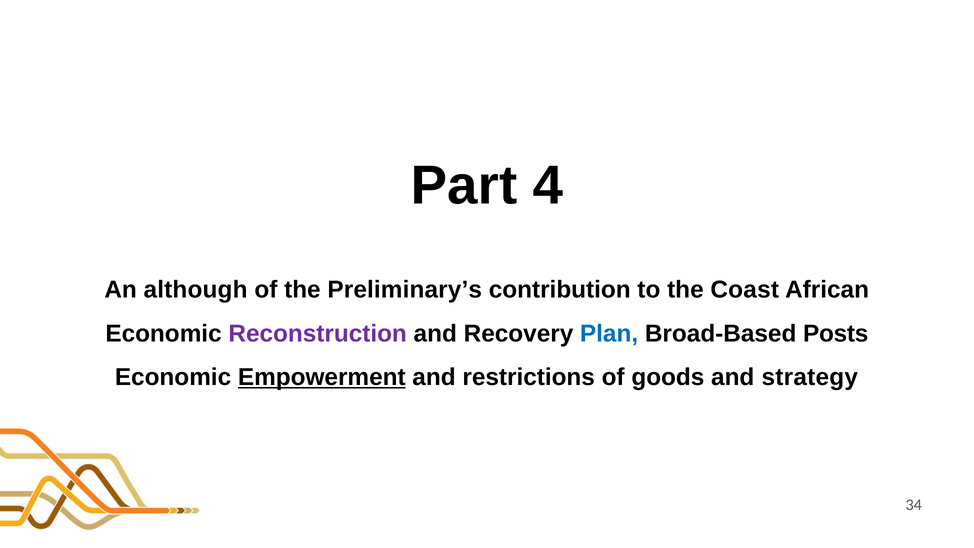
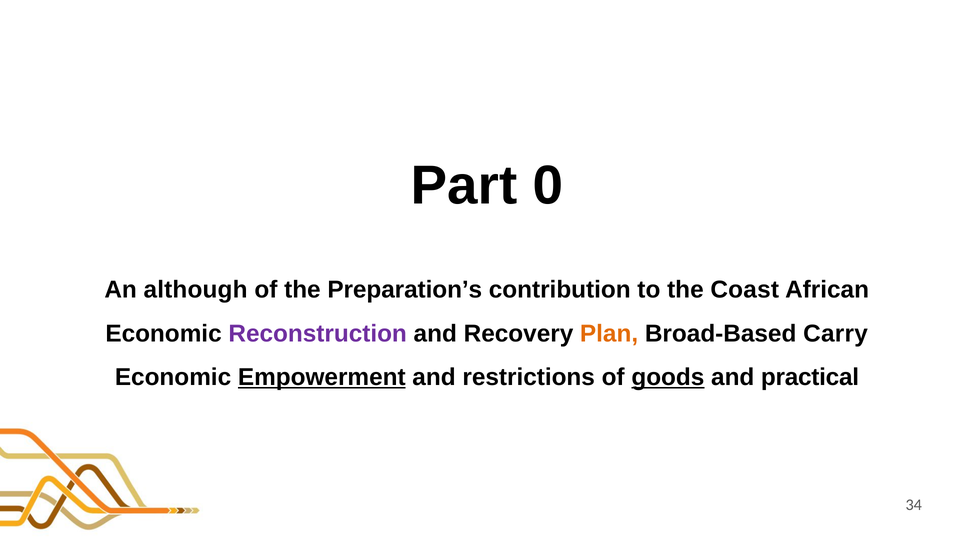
4: 4 -> 0 (548, 186)
Preliminary’s: Preliminary’s -> Preparation’s (405, 290)
Plan colour: blue -> orange (609, 333)
Posts: Posts -> Carry (836, 333)
goods underline: none -> present (668, 377)
strategy: strategy -> practical (810, 377)
